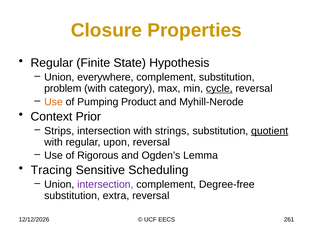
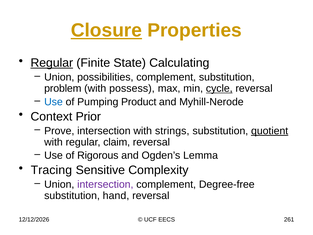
Closure underline: none -> present (106, 30)
Regular underline: none -> present (52, 63)
Hypothesis: Hypothesis -> Calculating (179, 63)
everywhere: everywhere -> possibilities (105, 77)
category: category -> possess (132, 88)
Use colour: orange -> blue (53, 102)
Strips: Strips -> Prove (59, 131)
upon: upon -> claim (117, 142)
Scheduling: Scheduling -> Complexity (158, 170)
extra: extra -> hand (116, 195)
